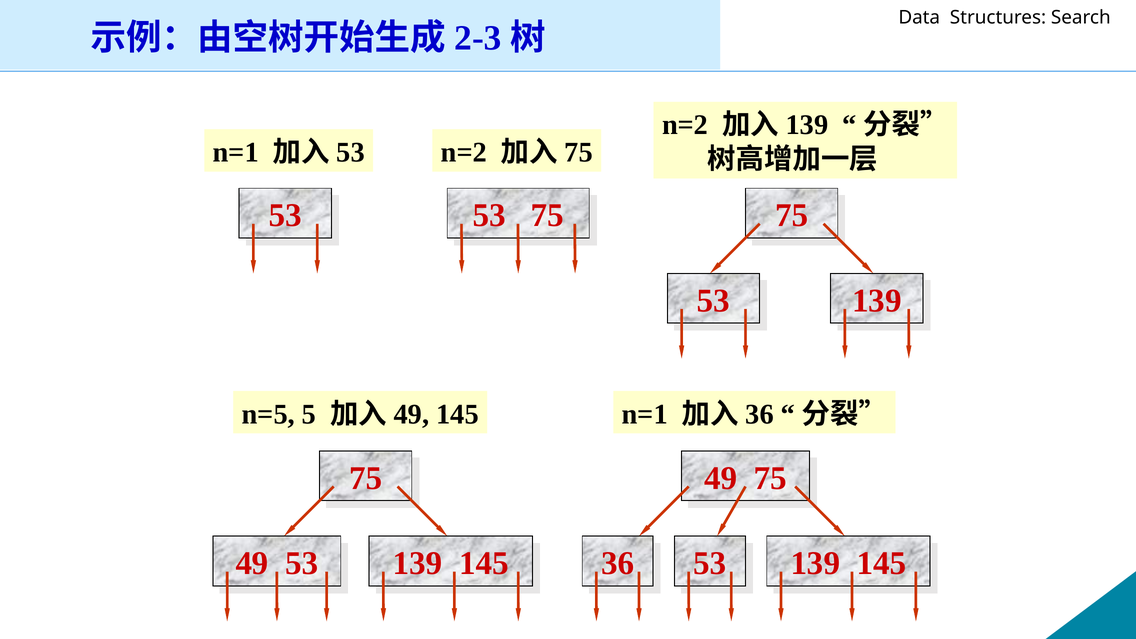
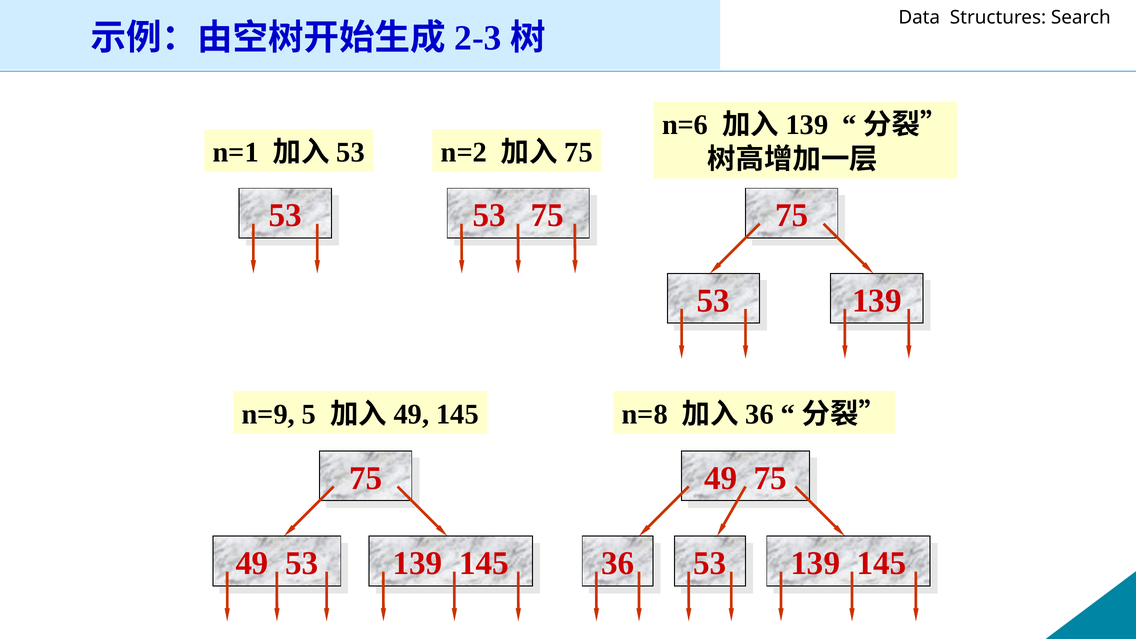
n=2: n=2 -> n=6 (685, 125)
n=5: n=5 -> n=9 (268, 414)
n=1: n=1 -> n=8 (645, 414)
